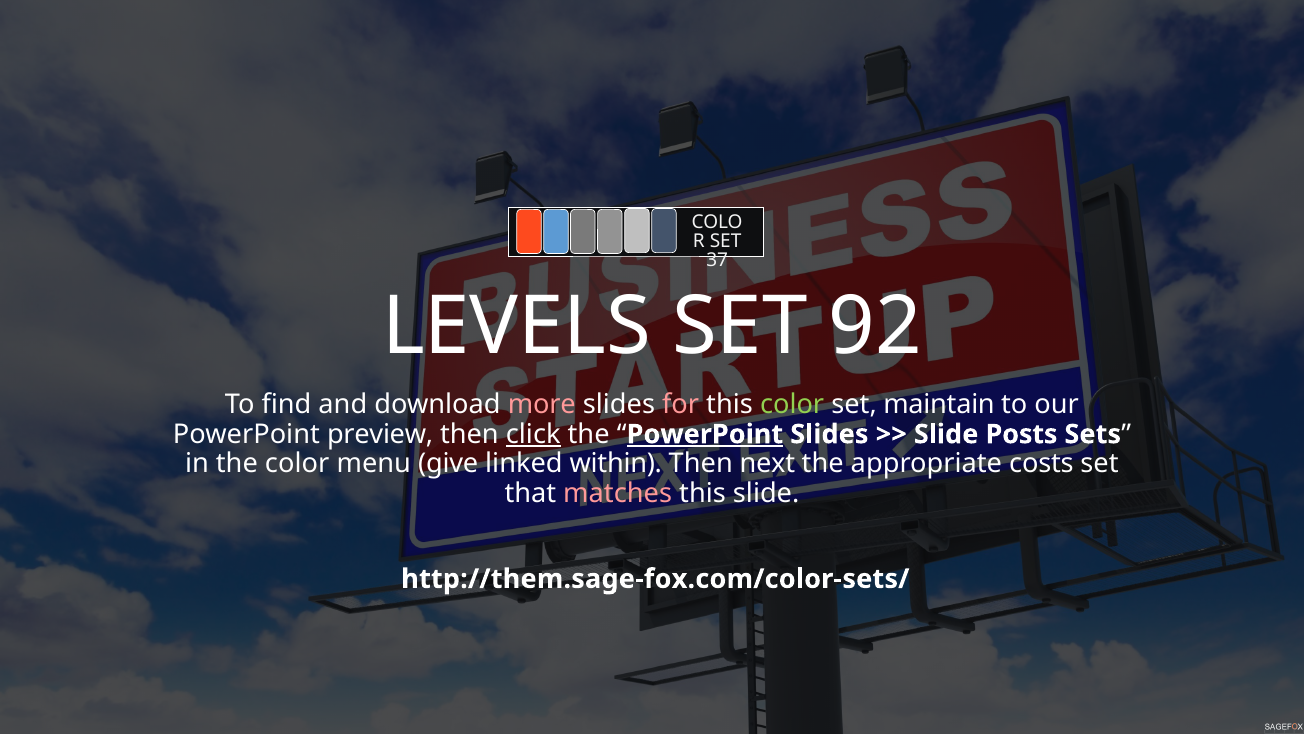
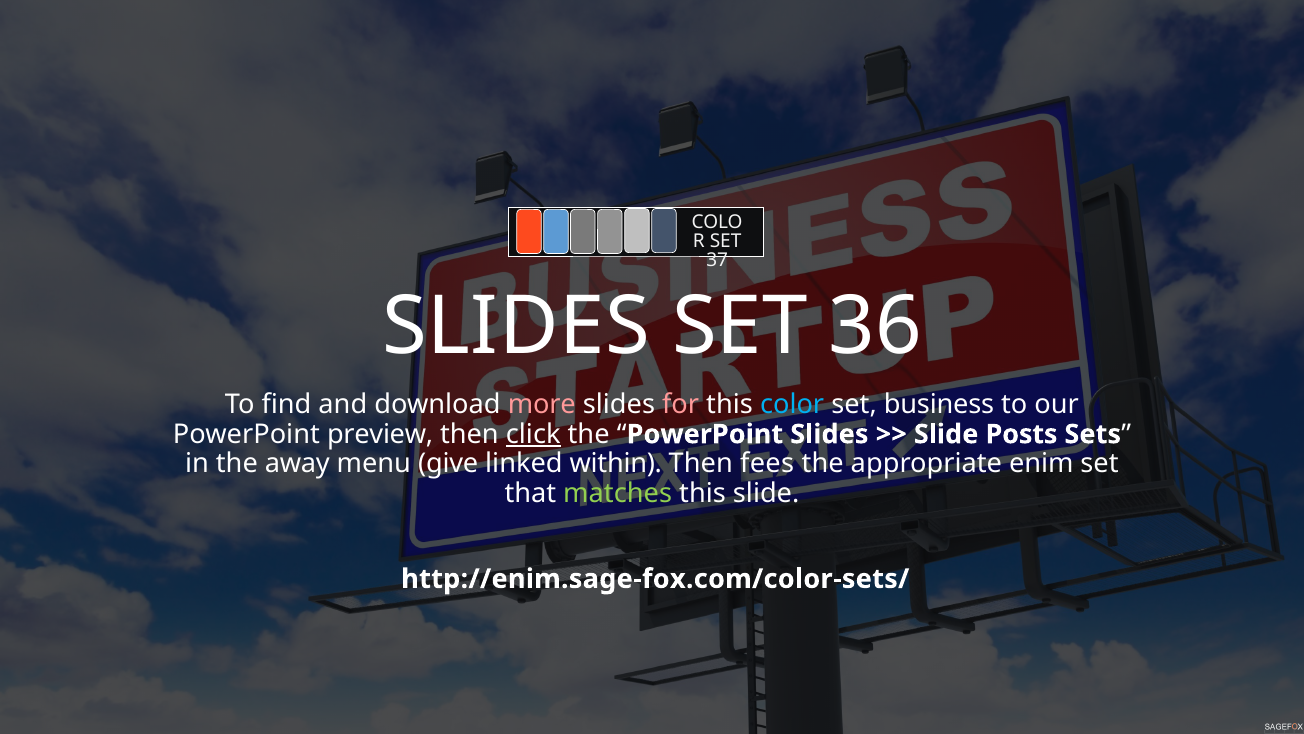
LEVELS: LEVELS -> SLIDES (516, 326)
92: 92 -> 36 (875, 326)
color colour: light green -> light blue (792, 405)
maintain: maintain -> business (939, 405)
PowerPoint underline: present -> none (705, 434)
the color: color -> away (297, 463)
next: next -> fees (767, 463)
costs: costs -> enim (1041, 463)
matches colour: pink -> light green (618, 493)
http://them.sage-fox.com/color-sets/: http://them.sage-fox.com/color-sets/ -> http://enim.sage-fox.com/color-sets/ (655, 579)
